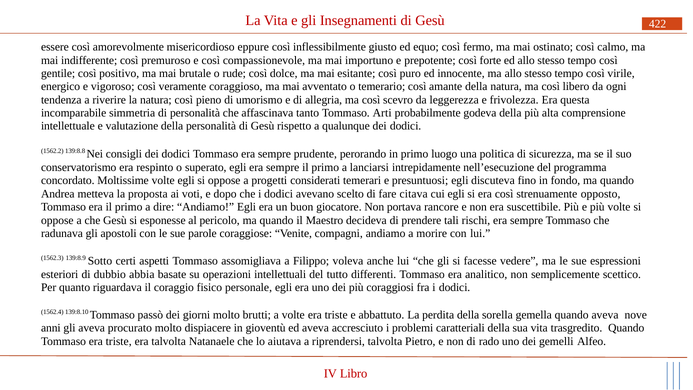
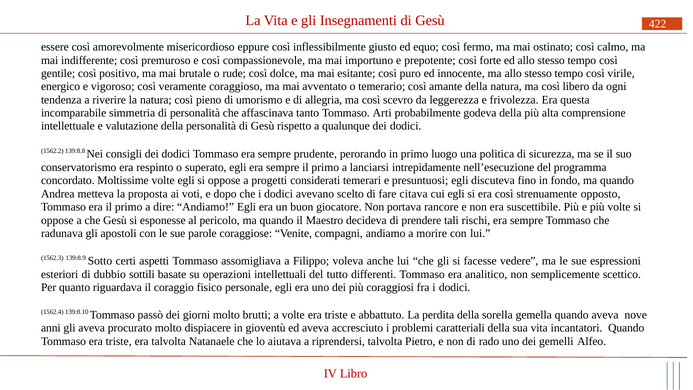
abbia: abbia -> sottili (142, 275)
trasgredito: trasgredito -> incantatori (577, 328)
